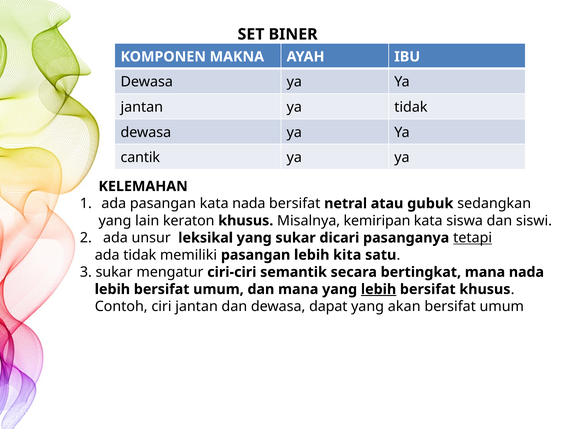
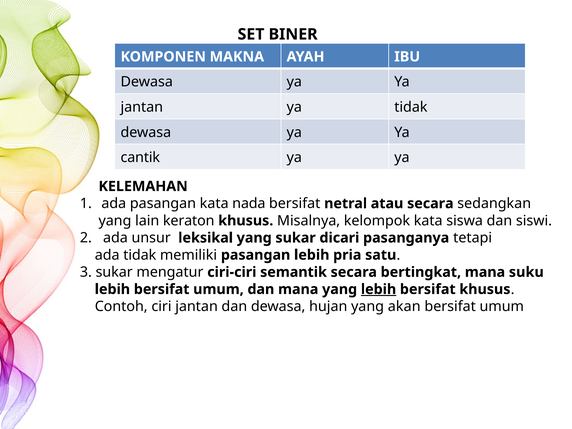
atau gubuk: gubuk -> secara (430, 203)
kemiripan: kemiripan -> kelompok (377, 221)
tetapi underline: present -> none (473, 238)
kita: kita -> pria (347, 255)
mana nada: nada -> suku (526, 272)
dapat: dapat -> hujan (328, 306)
